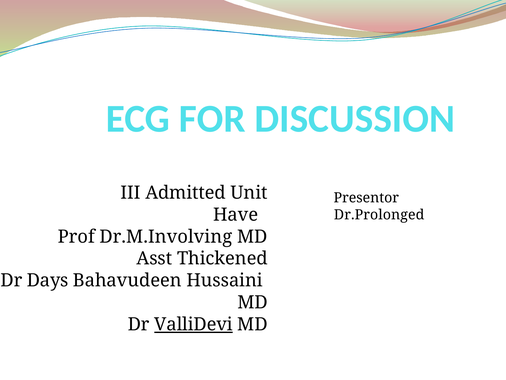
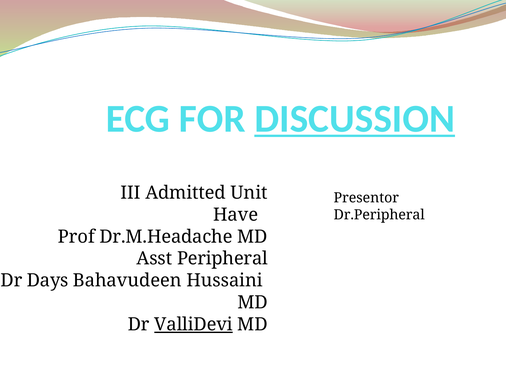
DISCUSSION underline: none -> present (355, 119)
Dr.Prolonged: Dr.Prolonged -> Dr.Peripheral (379, 215)
Dr.M.Involving: Dr.M.Involving -> Dr.M.Headache (166, 236)
Thickened: Thickened -> Peripheral (222, 258)
